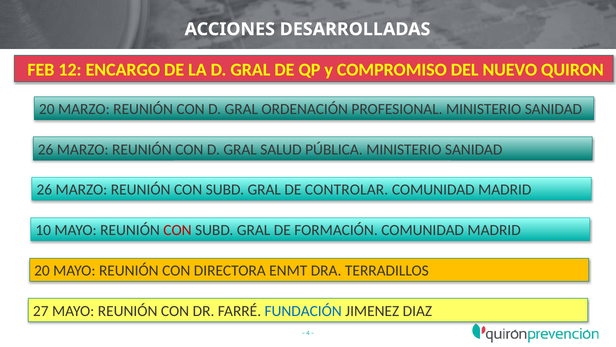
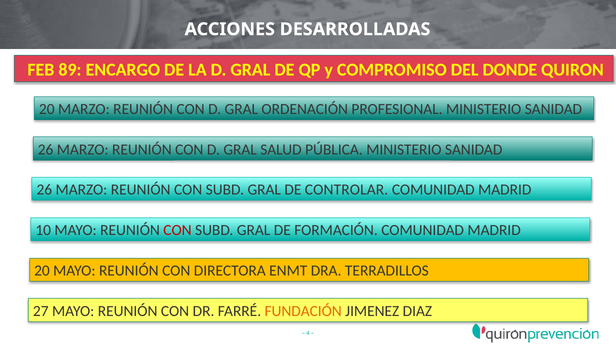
12: 12 -> 89 (70, 70)
NUEVO: NUEVO -> DONDE (510, 70)
FUNDACIÓN colour: blue -> orange (303, 311)
